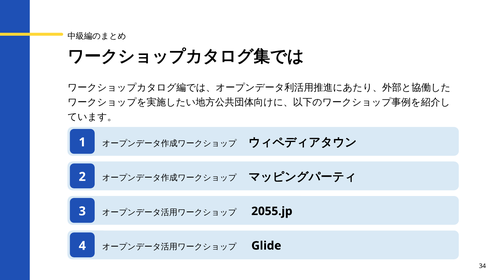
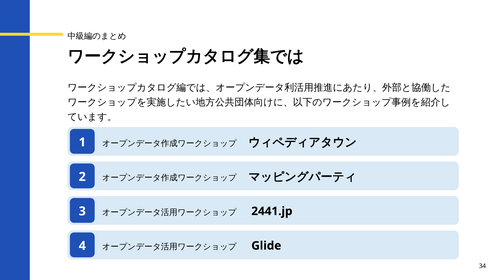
2055.jp: 2055.jp -> 2441.jp (272, 211)
